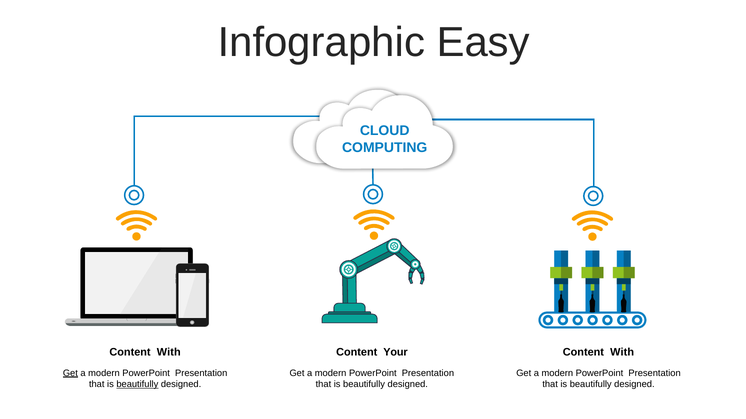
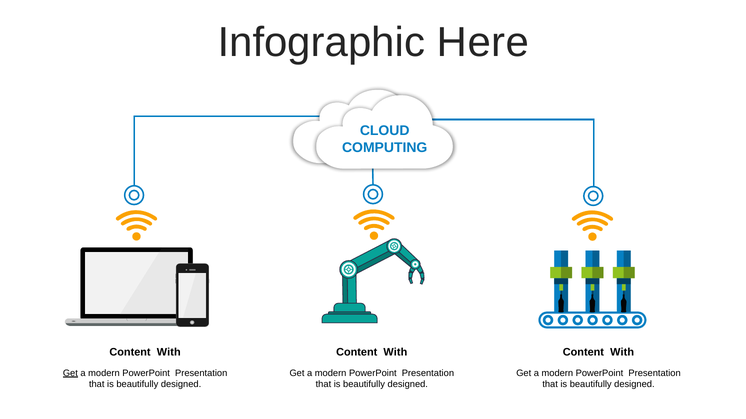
Easy: Easy -> Here (483, 43)
Your: Your -> With (395, 353)
beautifully underline: present -> none (137, 385)
